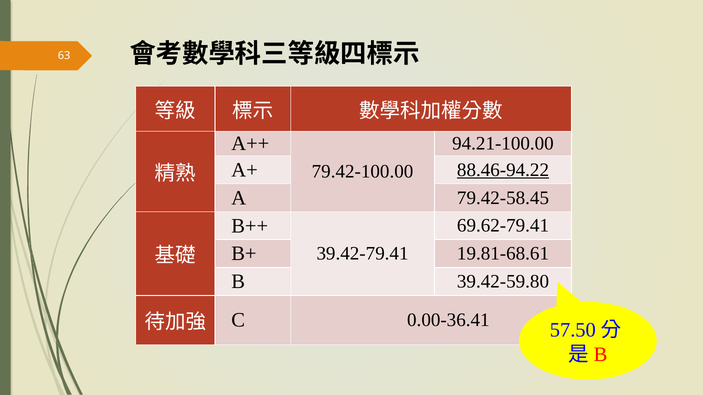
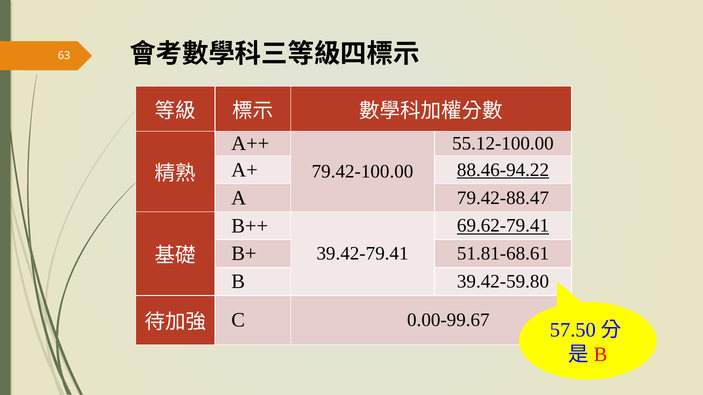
94.21-100.00: 94.21-100.00 -> 55.12-100.00 (503, 144)
79.42-58.45: 79.42-58.45 -> 79.42-88.47 (503, 198)
69.62-79.41 underline: none -> present (503, 226)
19.81-68.61: 19.81-68.61 -> 51.81-68.61 (503, 254)
0.00-36.41: 0.00-36.41 -> 0.00-99.67 (448, 321)
